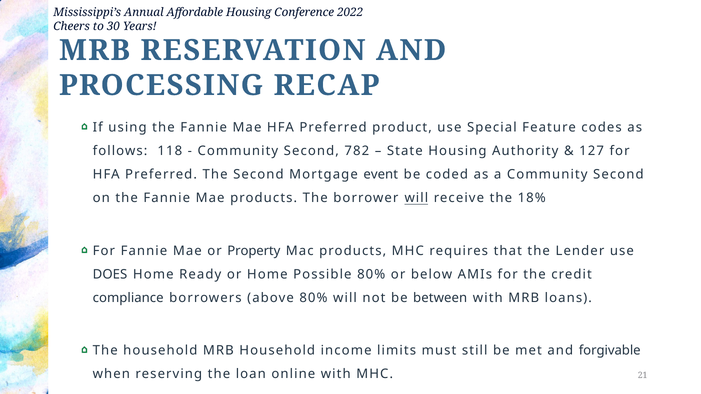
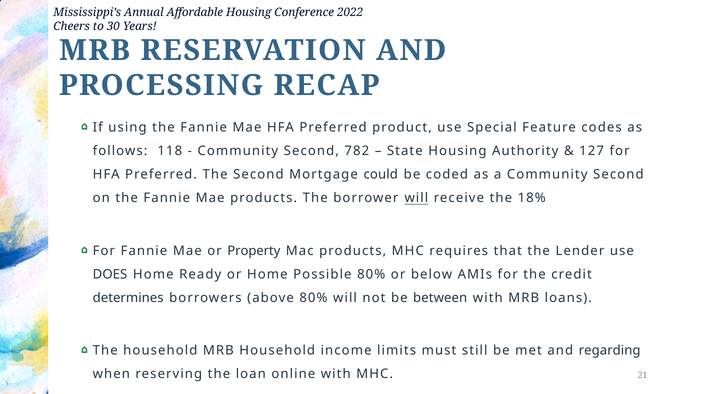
event: event -> could (381, 175)
compliance: compliance -> determines (128, 298)
forgivable: forgivable -> regarding (610, 351)
